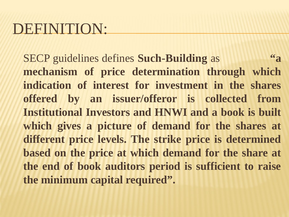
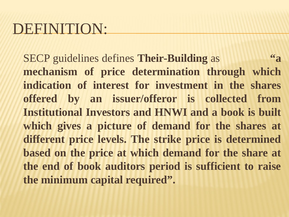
Such-Building: Such-Building -> Their-Building (173, 58)
